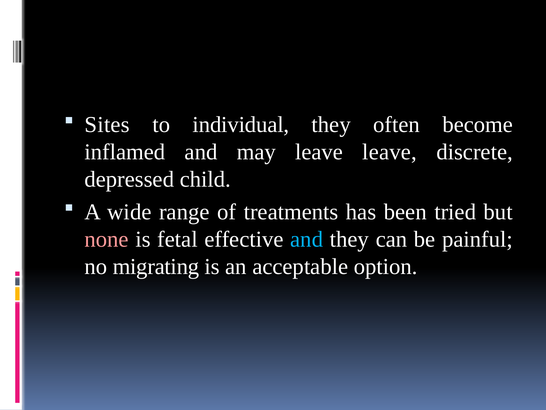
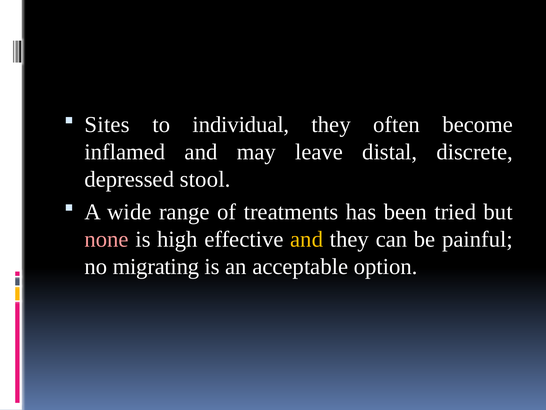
leave leave: leave -> distal (390, 152)
child: child -> stool (205, 179)
fetal: fetal -> high (177, 239)
and colour: light blue -> yellow (307, 239)
